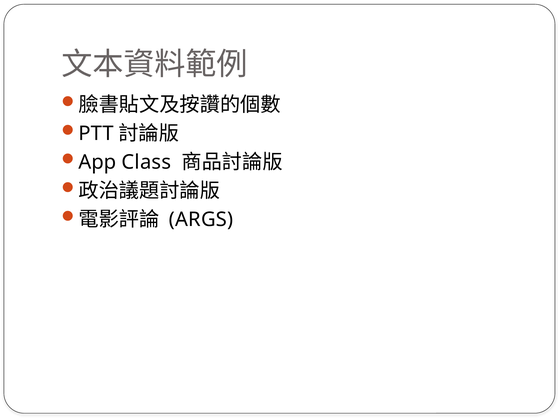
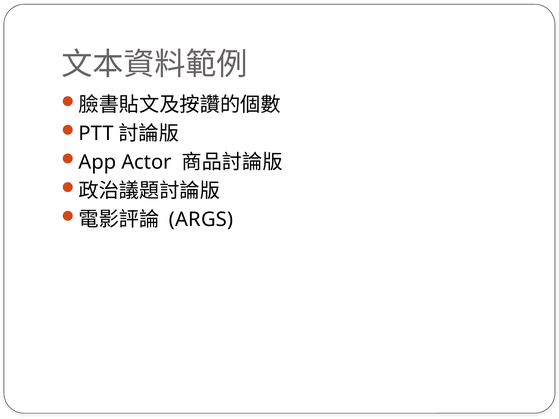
Class: Class -> Actor (146, 162)
